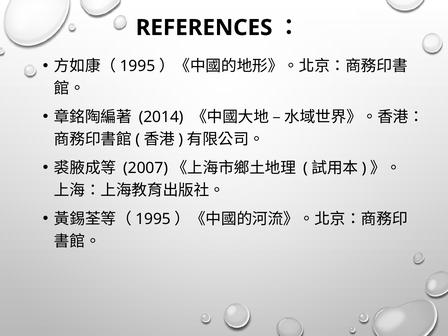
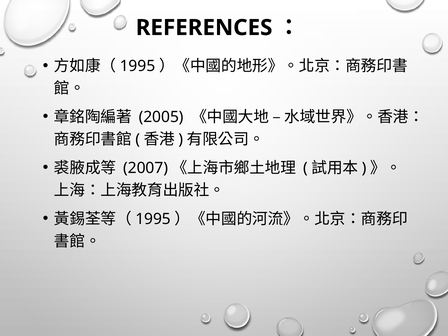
2014: 2014 -> 2005 (161, 117)
